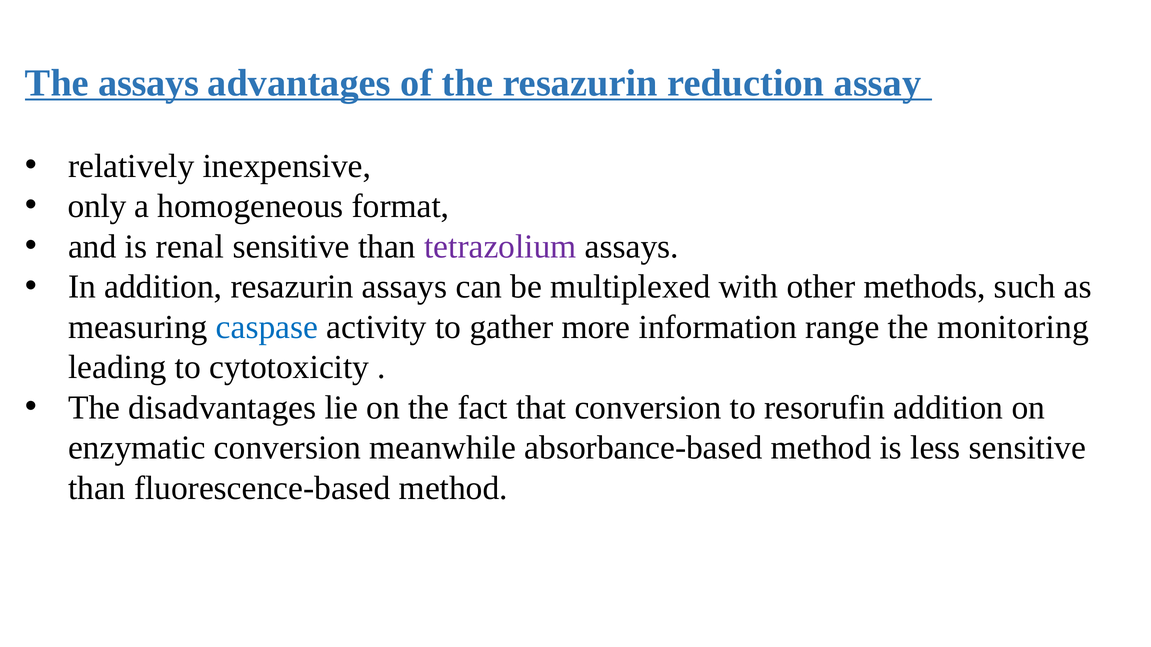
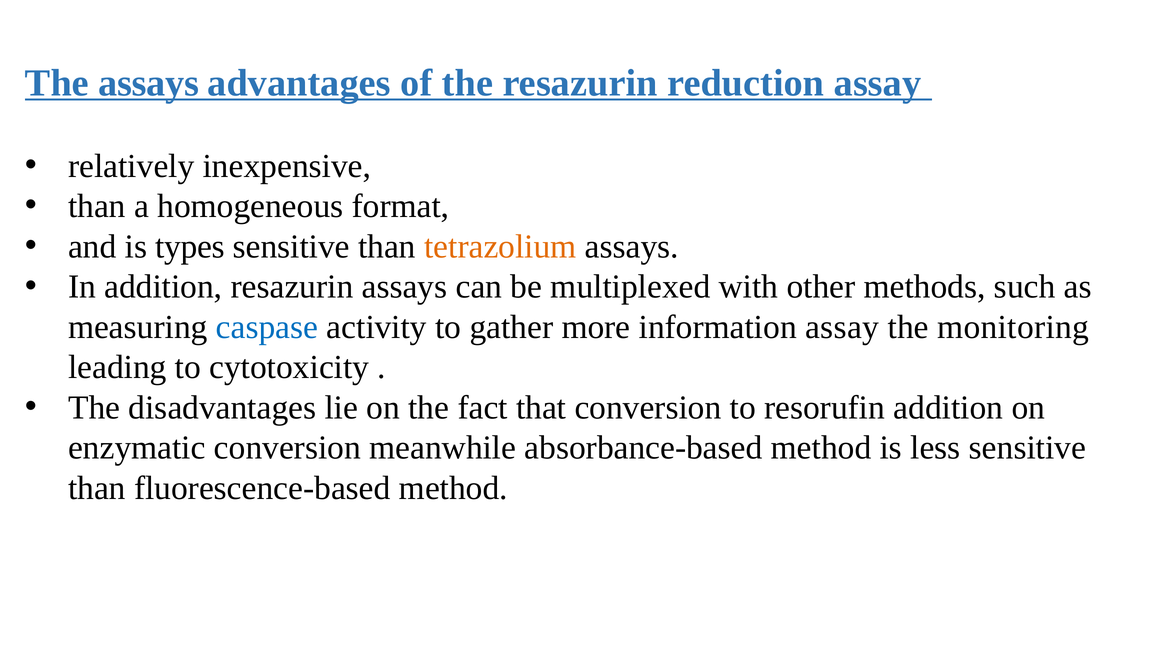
only: only -> than (97, 206)
renal: renal -> types (190, 247)
tetrazolium colour: purple -> orange (500, 247)
information range: range -> assay (842, 327)
